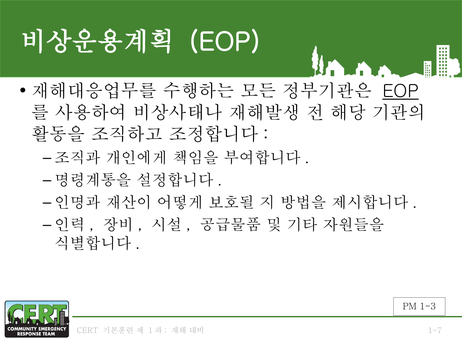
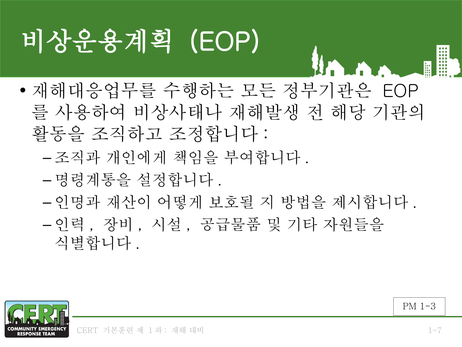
EOP underline: present -> none (401, 91)
